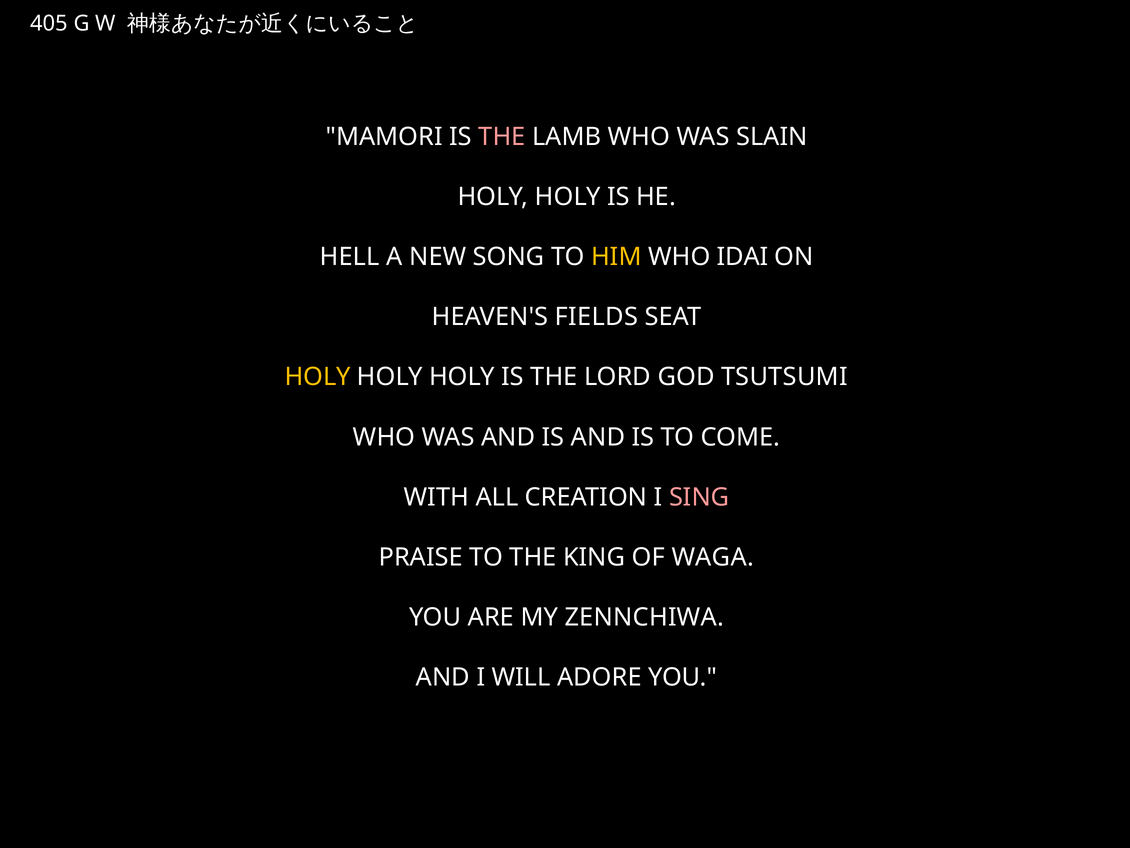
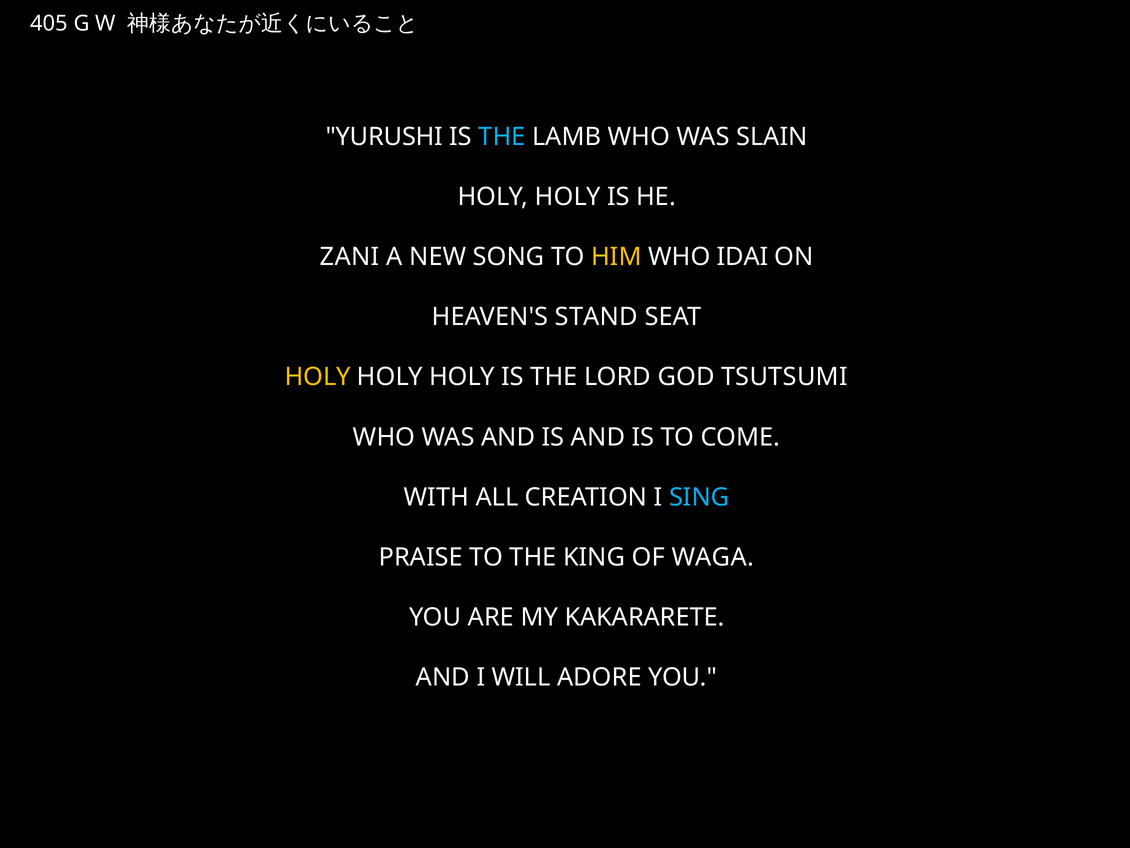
MAMORI: MAMORI -> YURUSHI (384, 137)
THE colour: pink -> light blue (502, 137)
HELL: HELL -> ZANI (350, 257)
FIELDS: FIELDS -> STAND (596, 317)
SING colour: pink -> light blue (699, 497)
ZENNCHIWA: ZENNCHIWA -> KAKARARETE (644, 617)
